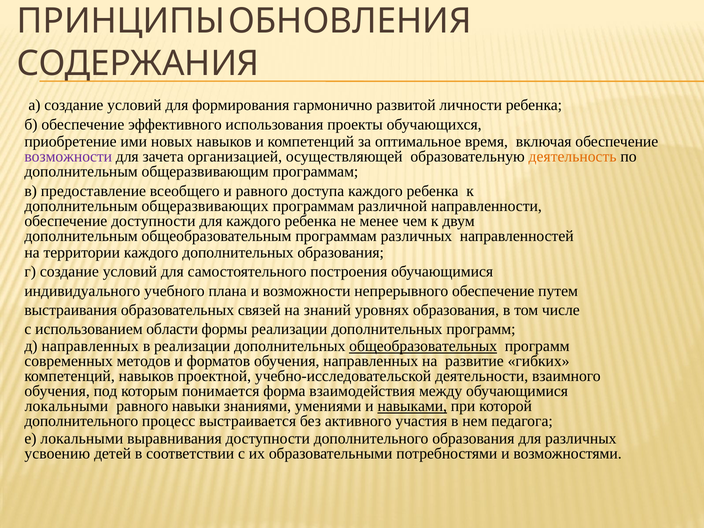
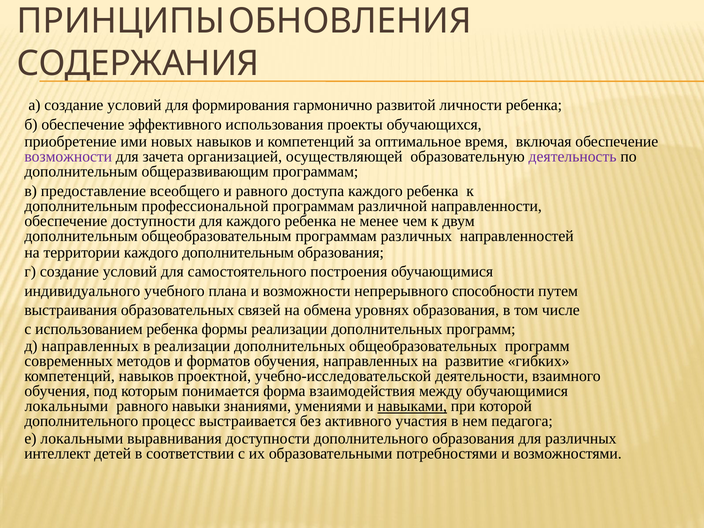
деятельность colour: orange -> purple (573, 157)
общеразвивающих: общеразвивающих -> профессиональной (205, 206)
каждого дополнительных: дополнительных -> дополнительным (238, 253)
непрерывного обеспечение: обеспечение -> способности (493, 291)
знаний: знаний -> обмена (327, 310)
использованием области: области -> ребенка (172, 329)
общеобразовательных underline: present -> none (423, 346)
усвоению: усвоению -> интеллект (57, 453)
